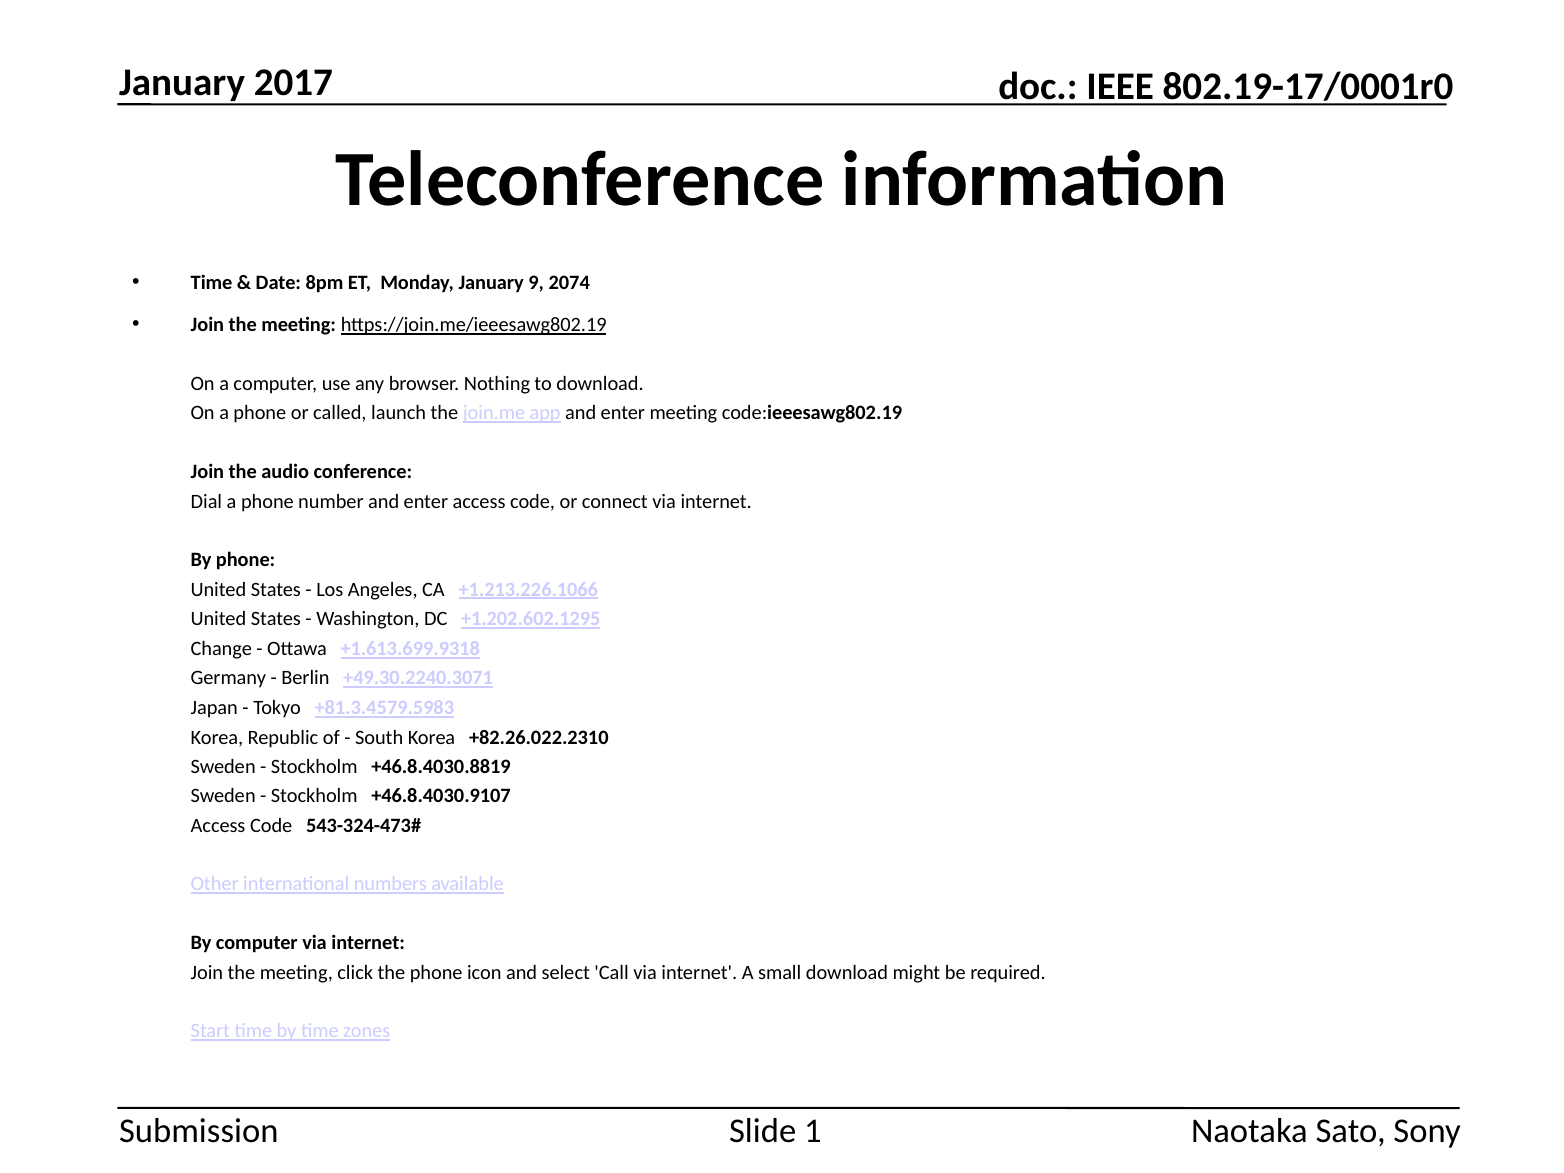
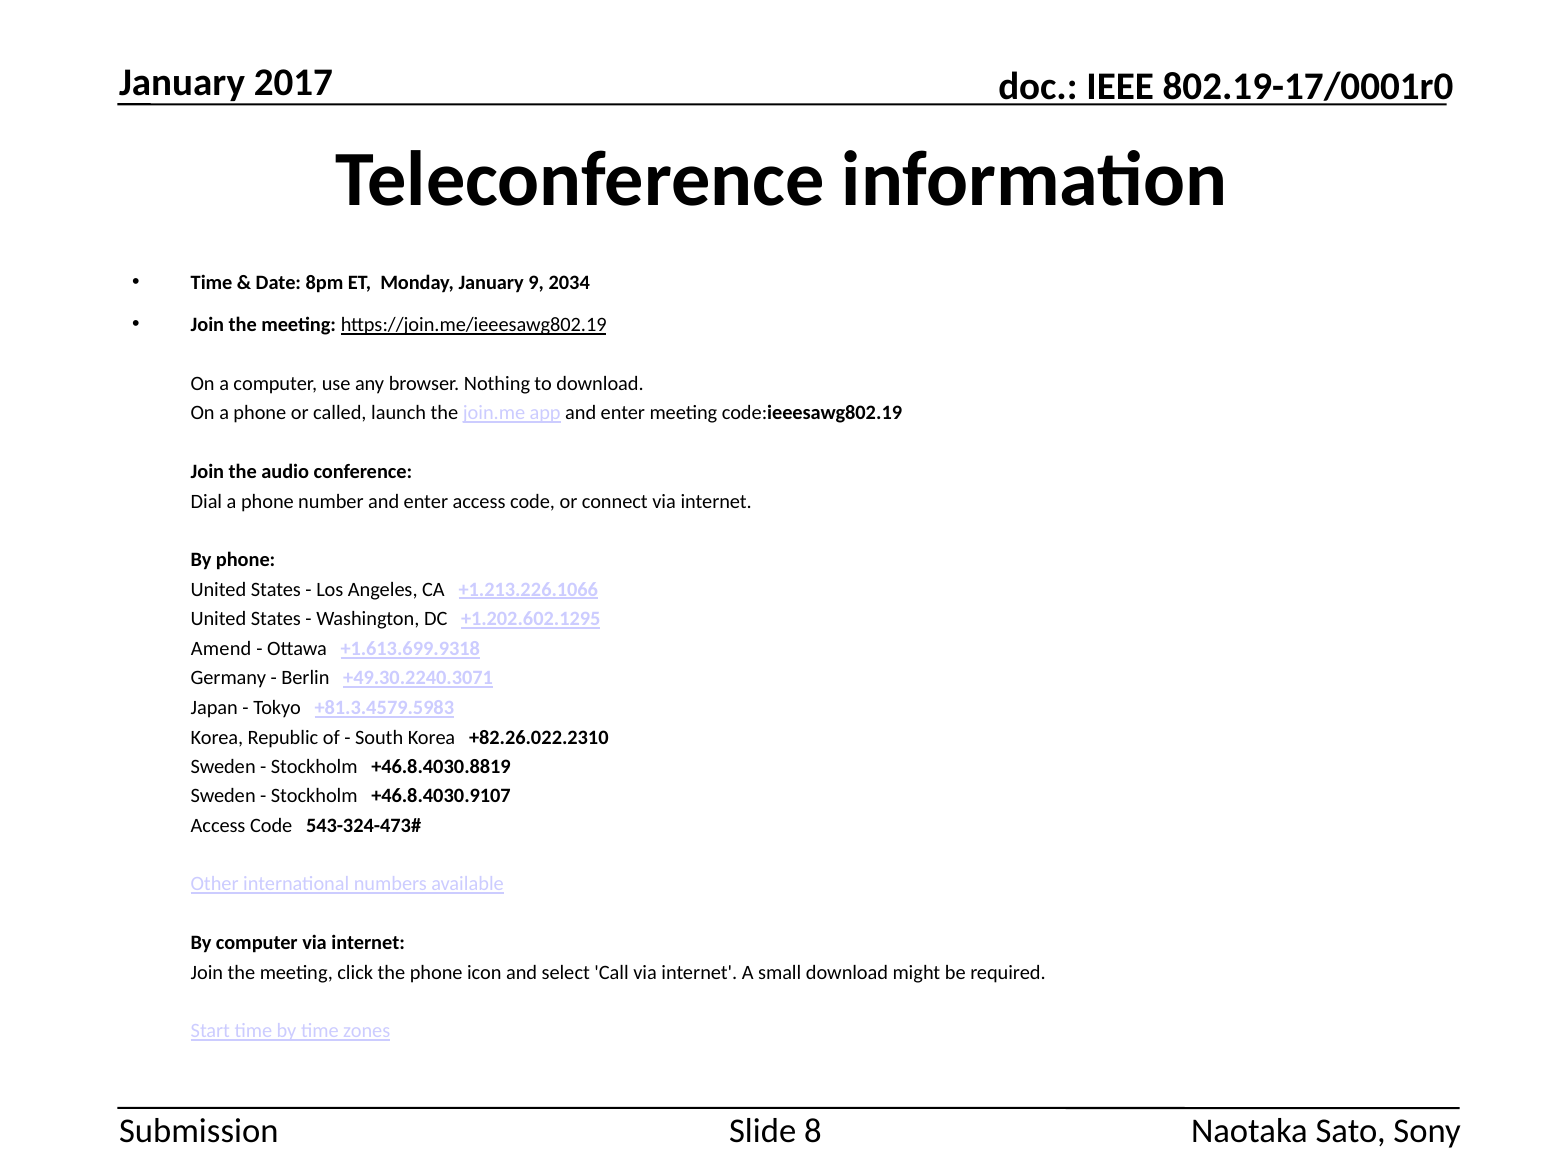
2074: 2074 -> 2034 (569, 282)
Change: Change -> Amend (221, 649)
1: 1 -> 8 (813, 1131)
